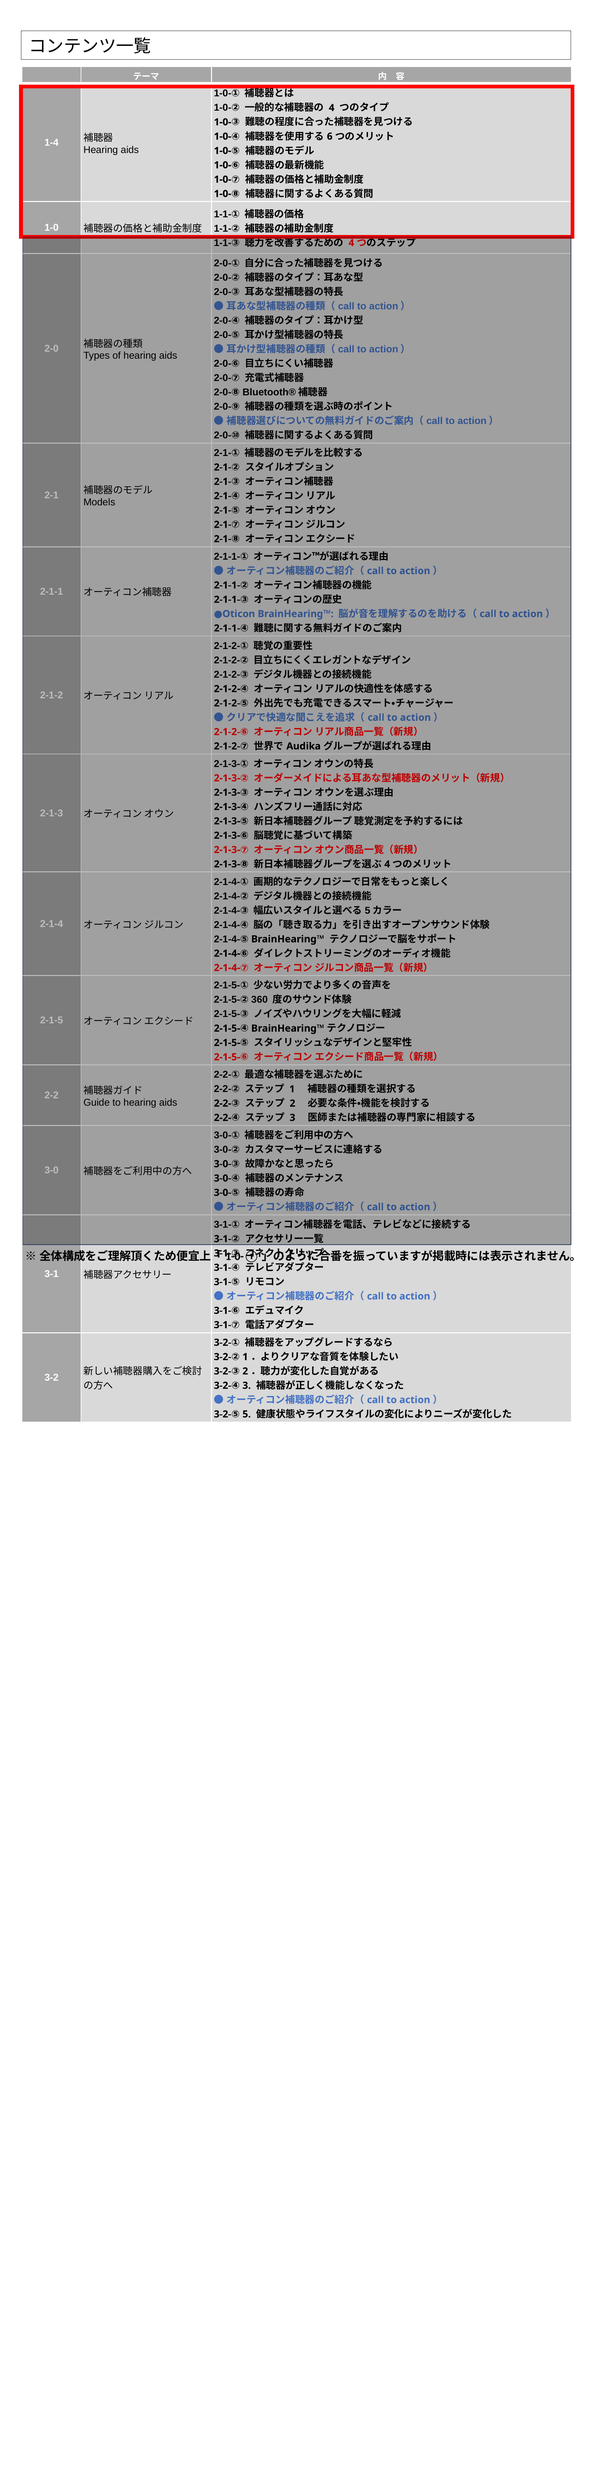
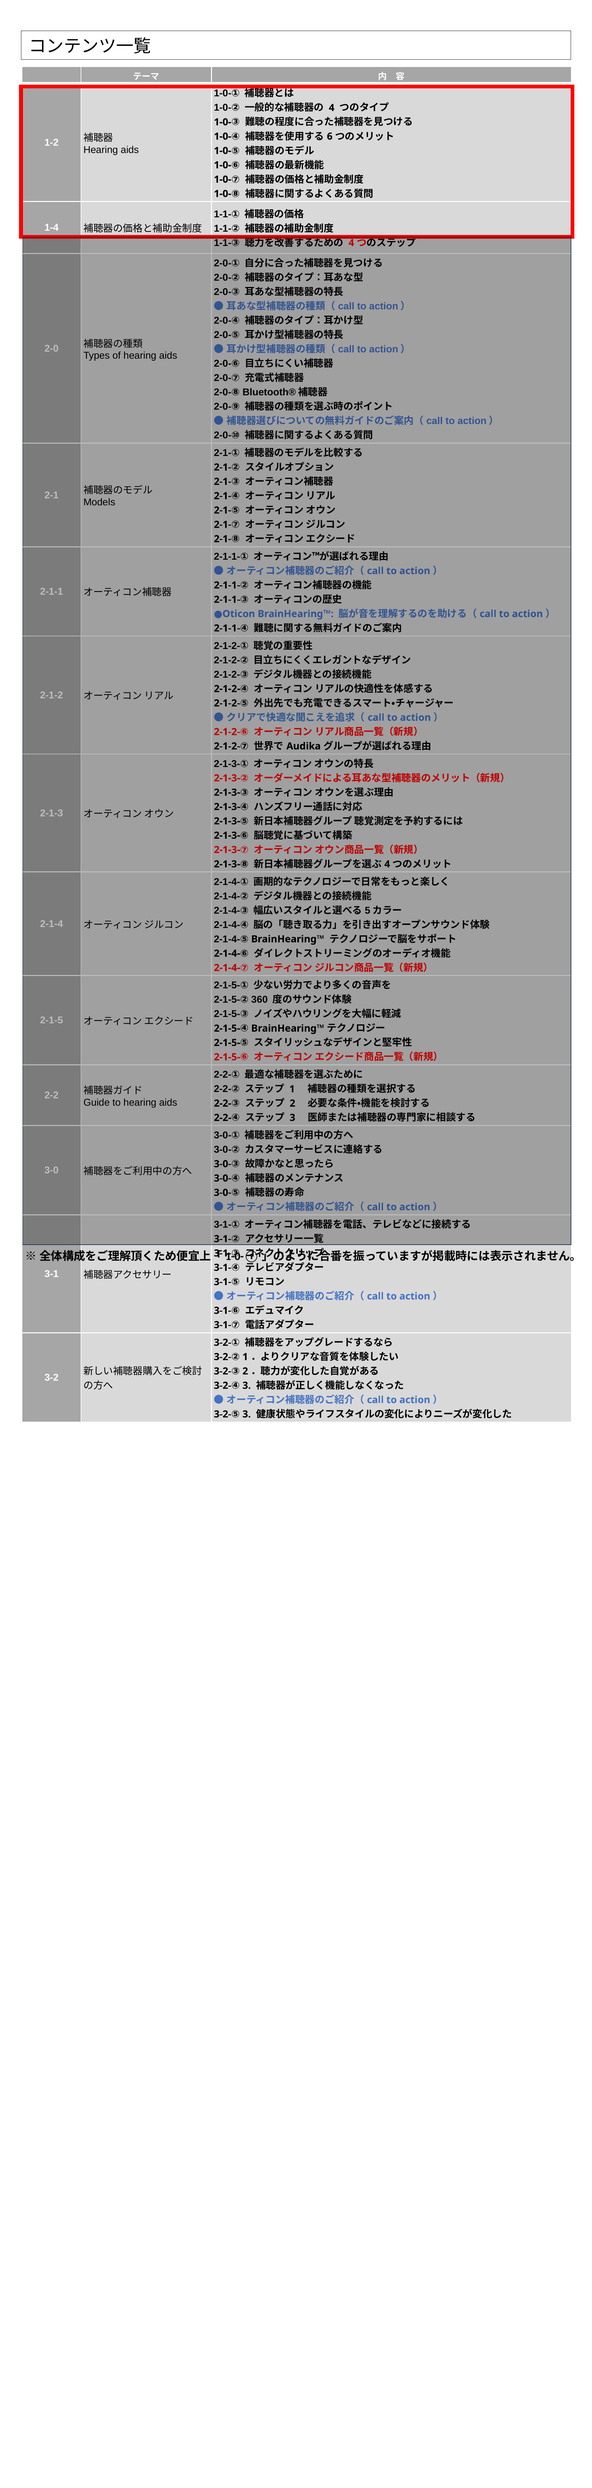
1-4: 1-4 -> 1-2 (52, 143)
1-0: 1-0 -> 1-4 (52, 227)
5: 5 -> 3 (247, 1413)
